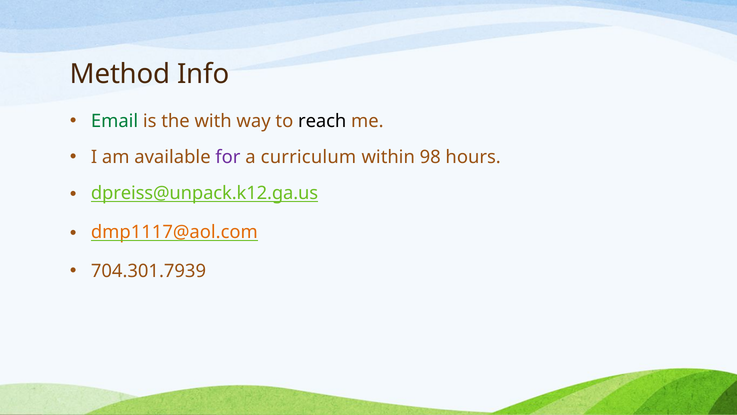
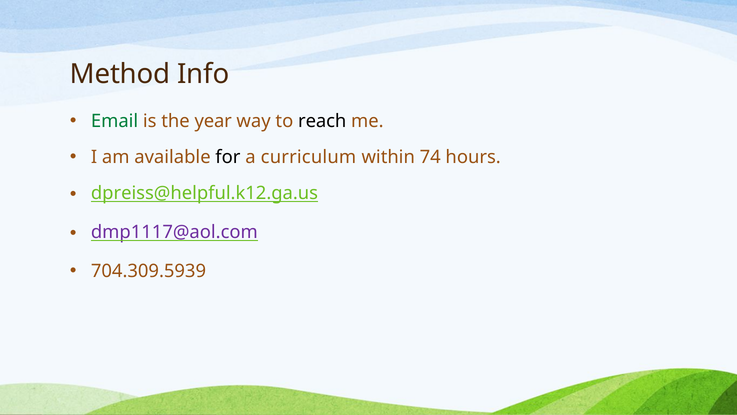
with: with -> year (213, 121)
for colour: purple -> black (228, 157)
98: 98 -> 74 (430, 157)
dpreiss@unpack.k12.ga.us: dpreiss@unpack.k12.ga.us -> dpreiss@helpful.k12.ga.us (204, 193)
dmp1117@aol.com colour: orange -> purple (174, 232)
704.301.7939: 704.301.7939 -> 704.309.5939 (148, 271)
